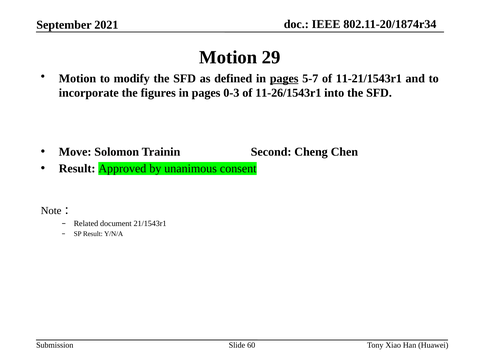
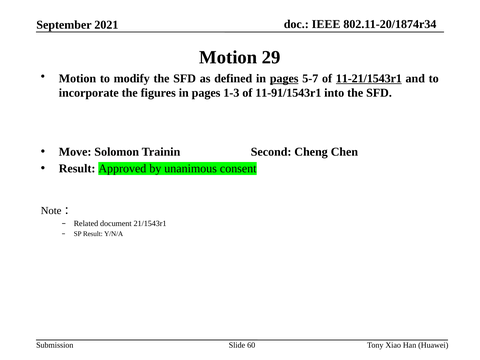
11-21/1543r1 underline: none -> present (369, 78)
0-3: 0-3 -> 1-3 (231, 93)
11-26/1543r1: 11-26/1543r1 -> 11-91/1543r1 (288, 93)
